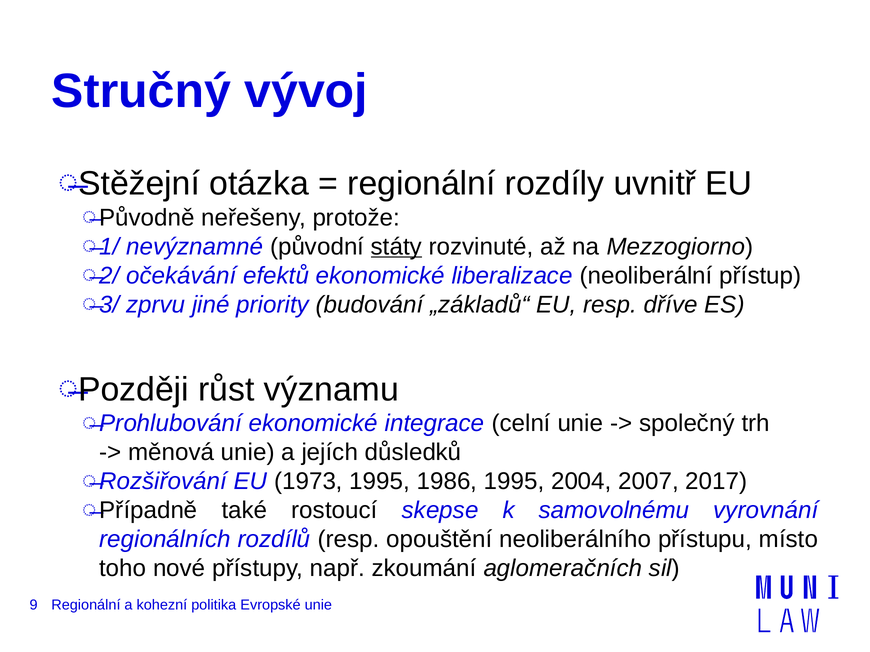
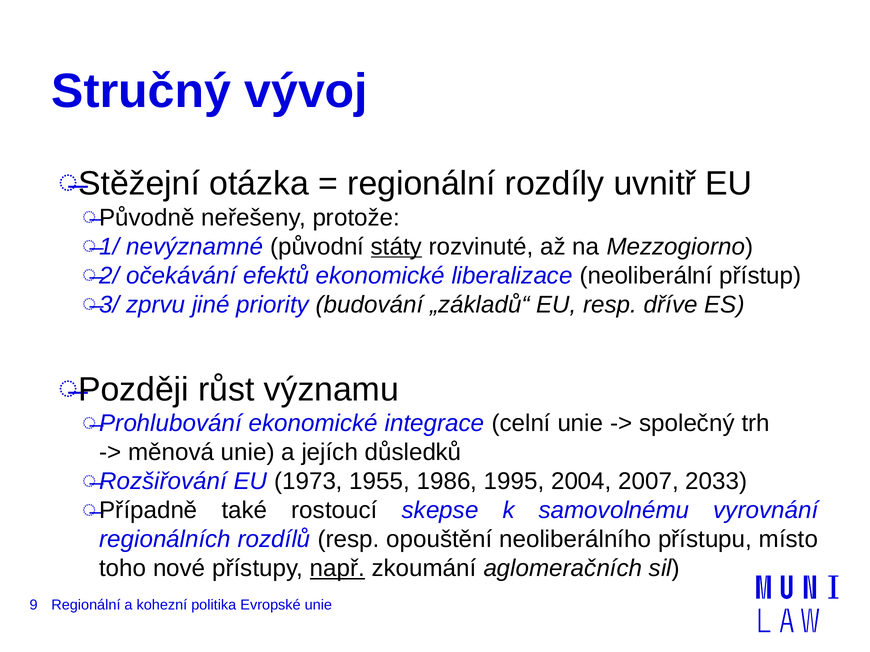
1973 1995: 1995 -> 1955 (380, 482)
2017: 2017 -> 2033 (716, 482)
např underline: none -> present (337, 569)
